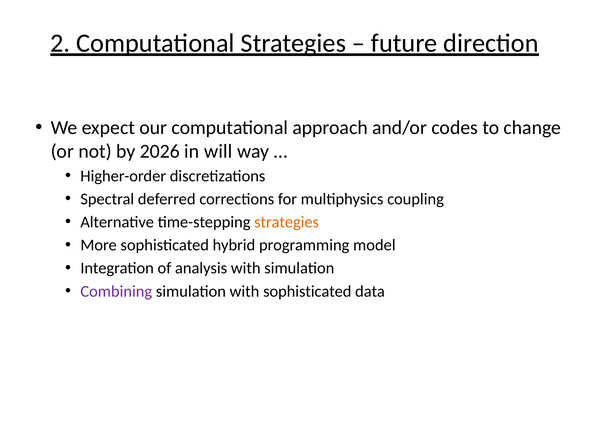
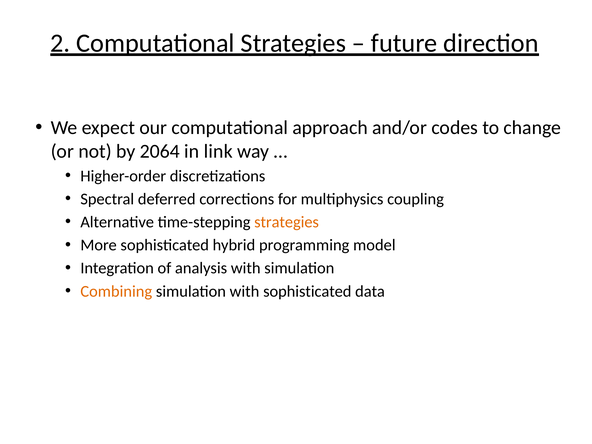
2026: 2026 -> 2064 (160, 151)
will: will -> link (218, 151)
Combining colour: purple -> orange (116, 291)
